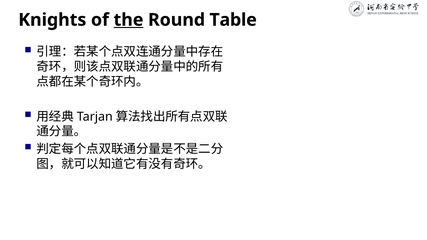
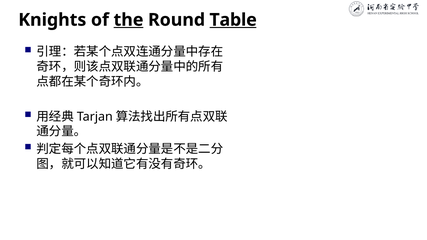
Table underline: none -> present (233, 20)
